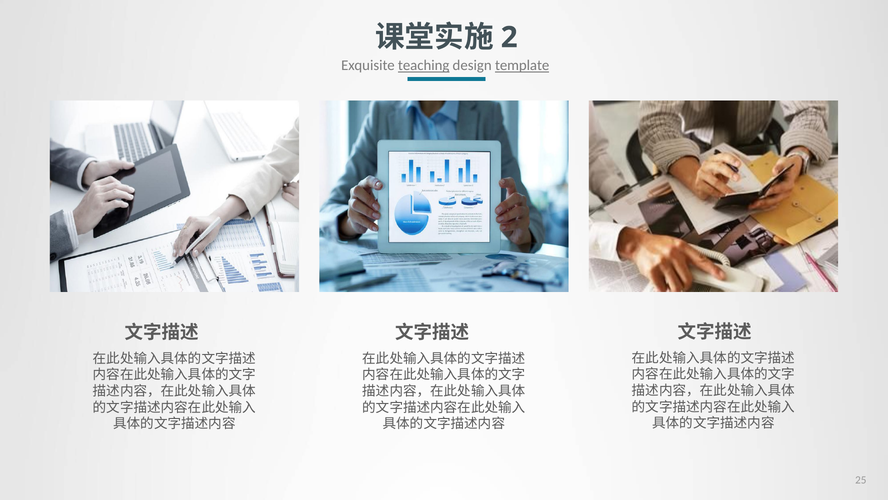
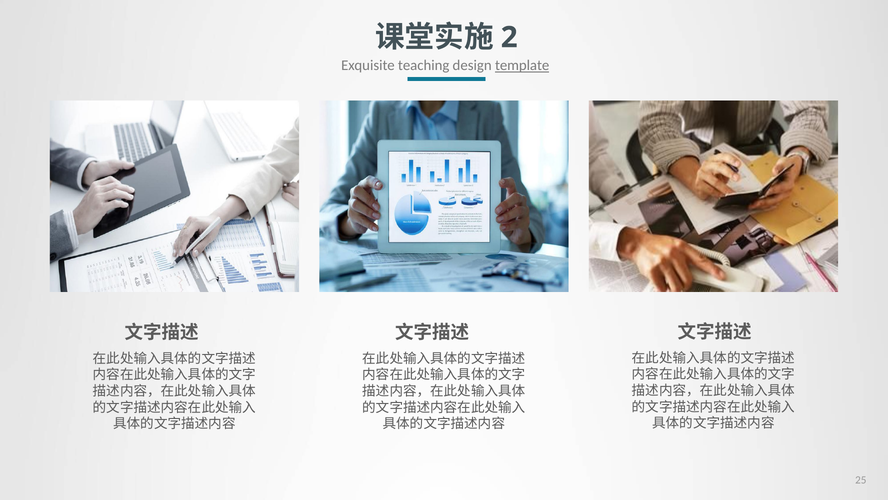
teaching underline: present -> none (424, 65)
